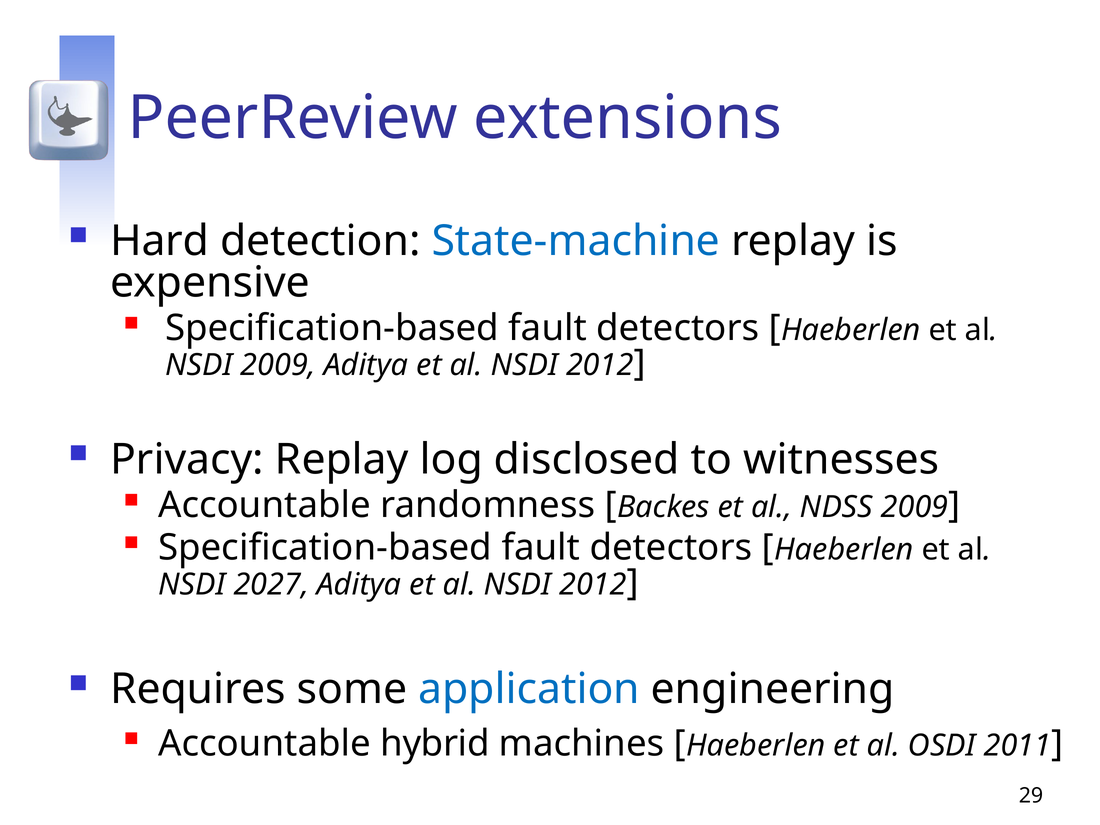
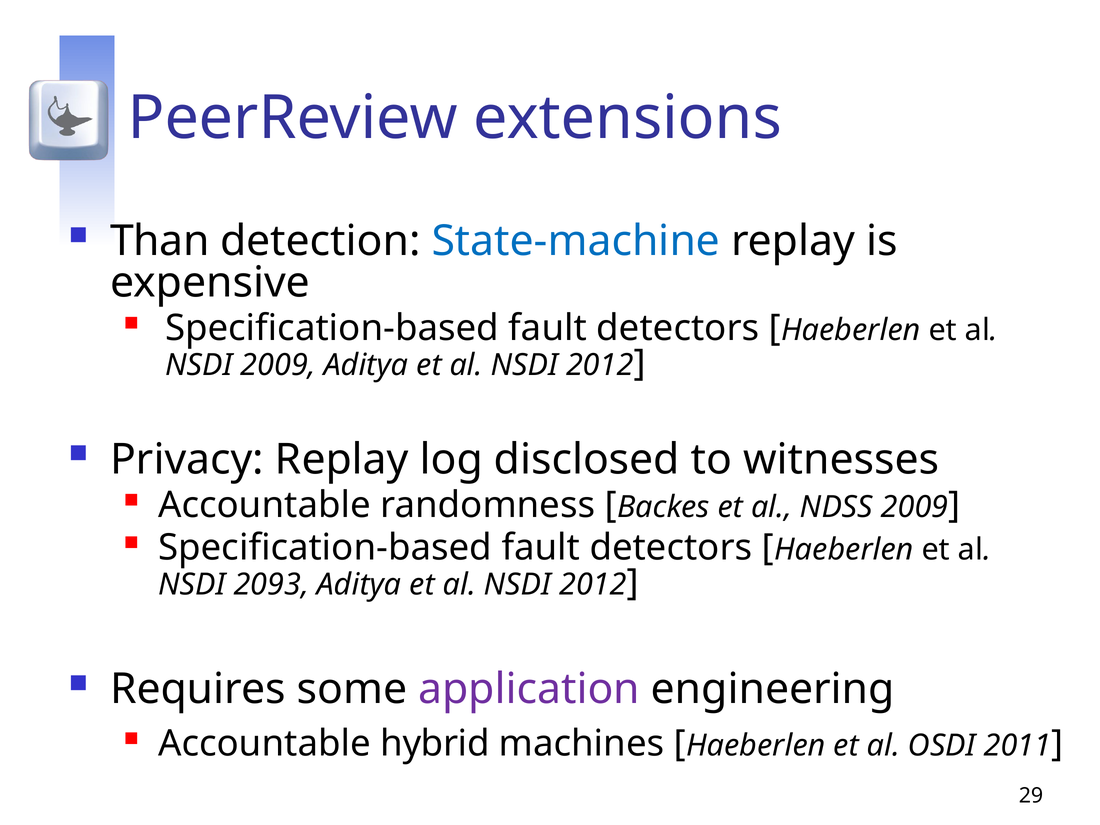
Hard: Hard -> Than (160, 241)
2027: 2027 -> 2093 (271, 585)
application colour: blue -> purple (529, 689)
